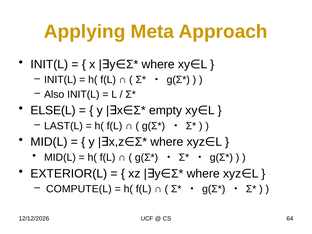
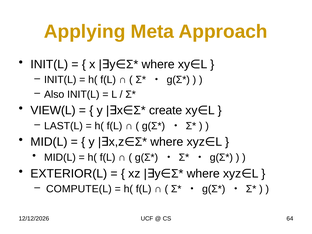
ELSE(L: ELSE(L -> VIEW(L (53, 110)
empty: empty -> create (166, 110)
